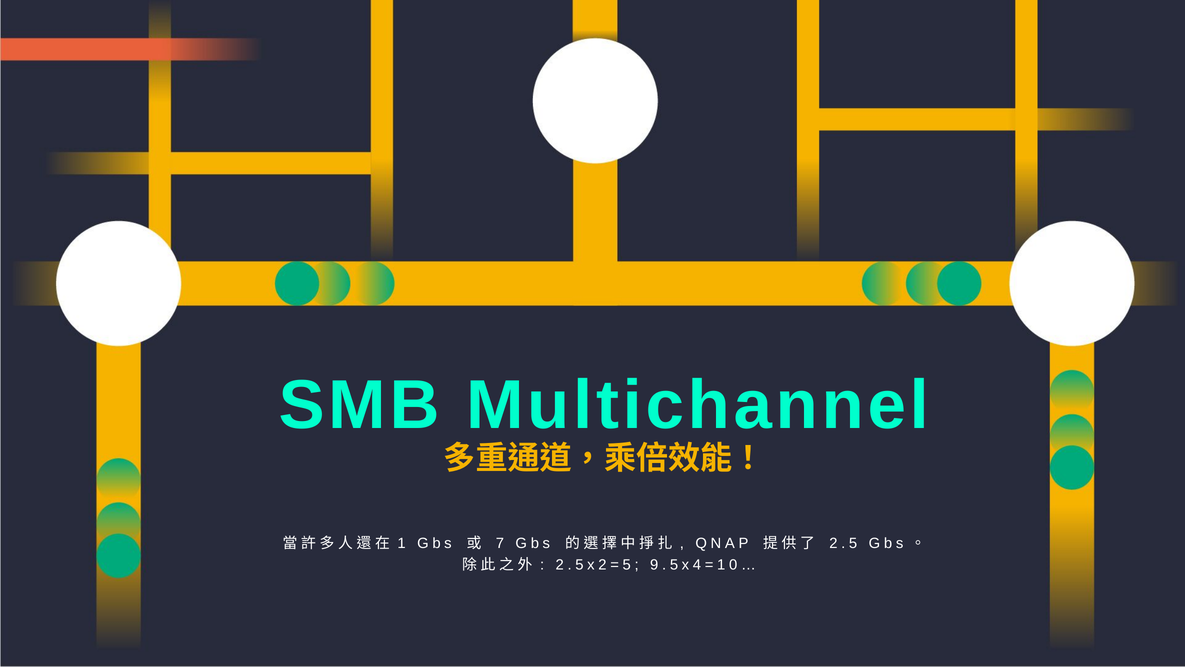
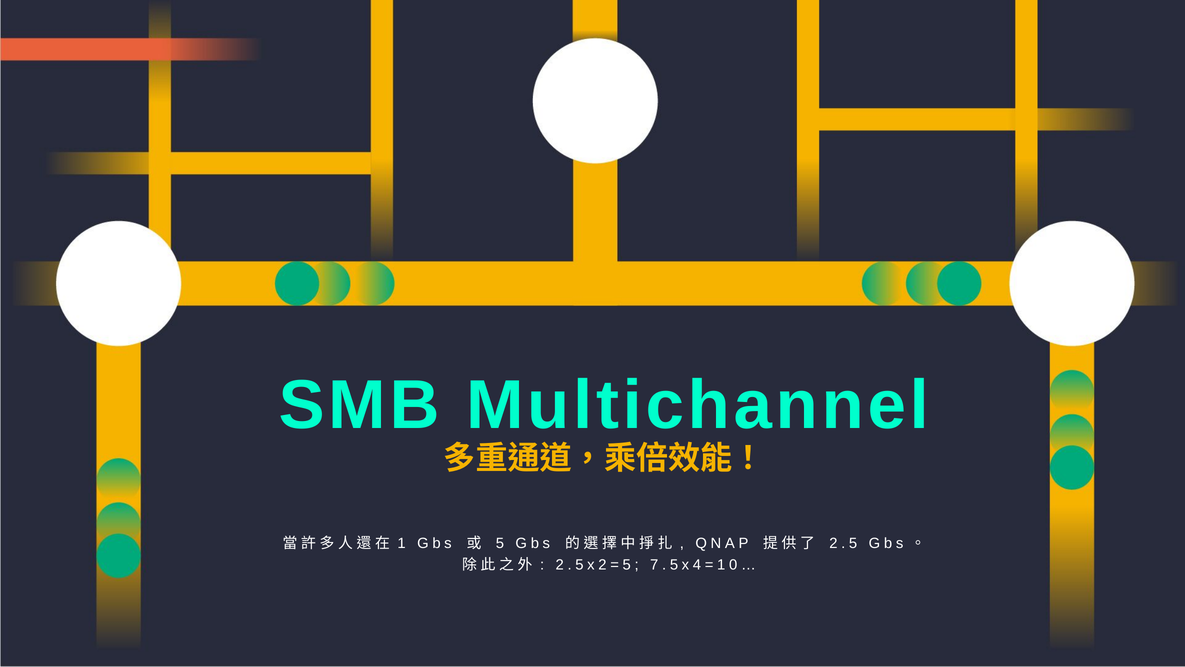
7: 7 -> 5 (500, 543)
9: 9 -> 7 (654, 564)
